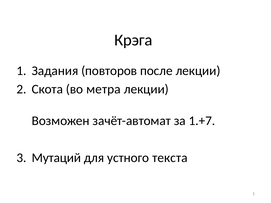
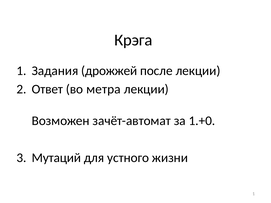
повторов: повторов -> дрожжей (109, 71)
Скота: Скота -> Ответ (47, 89)
1.+7: 1.+7 -> 1.+0 (202, 121)
текста: текста -> жизни (170, 158)
